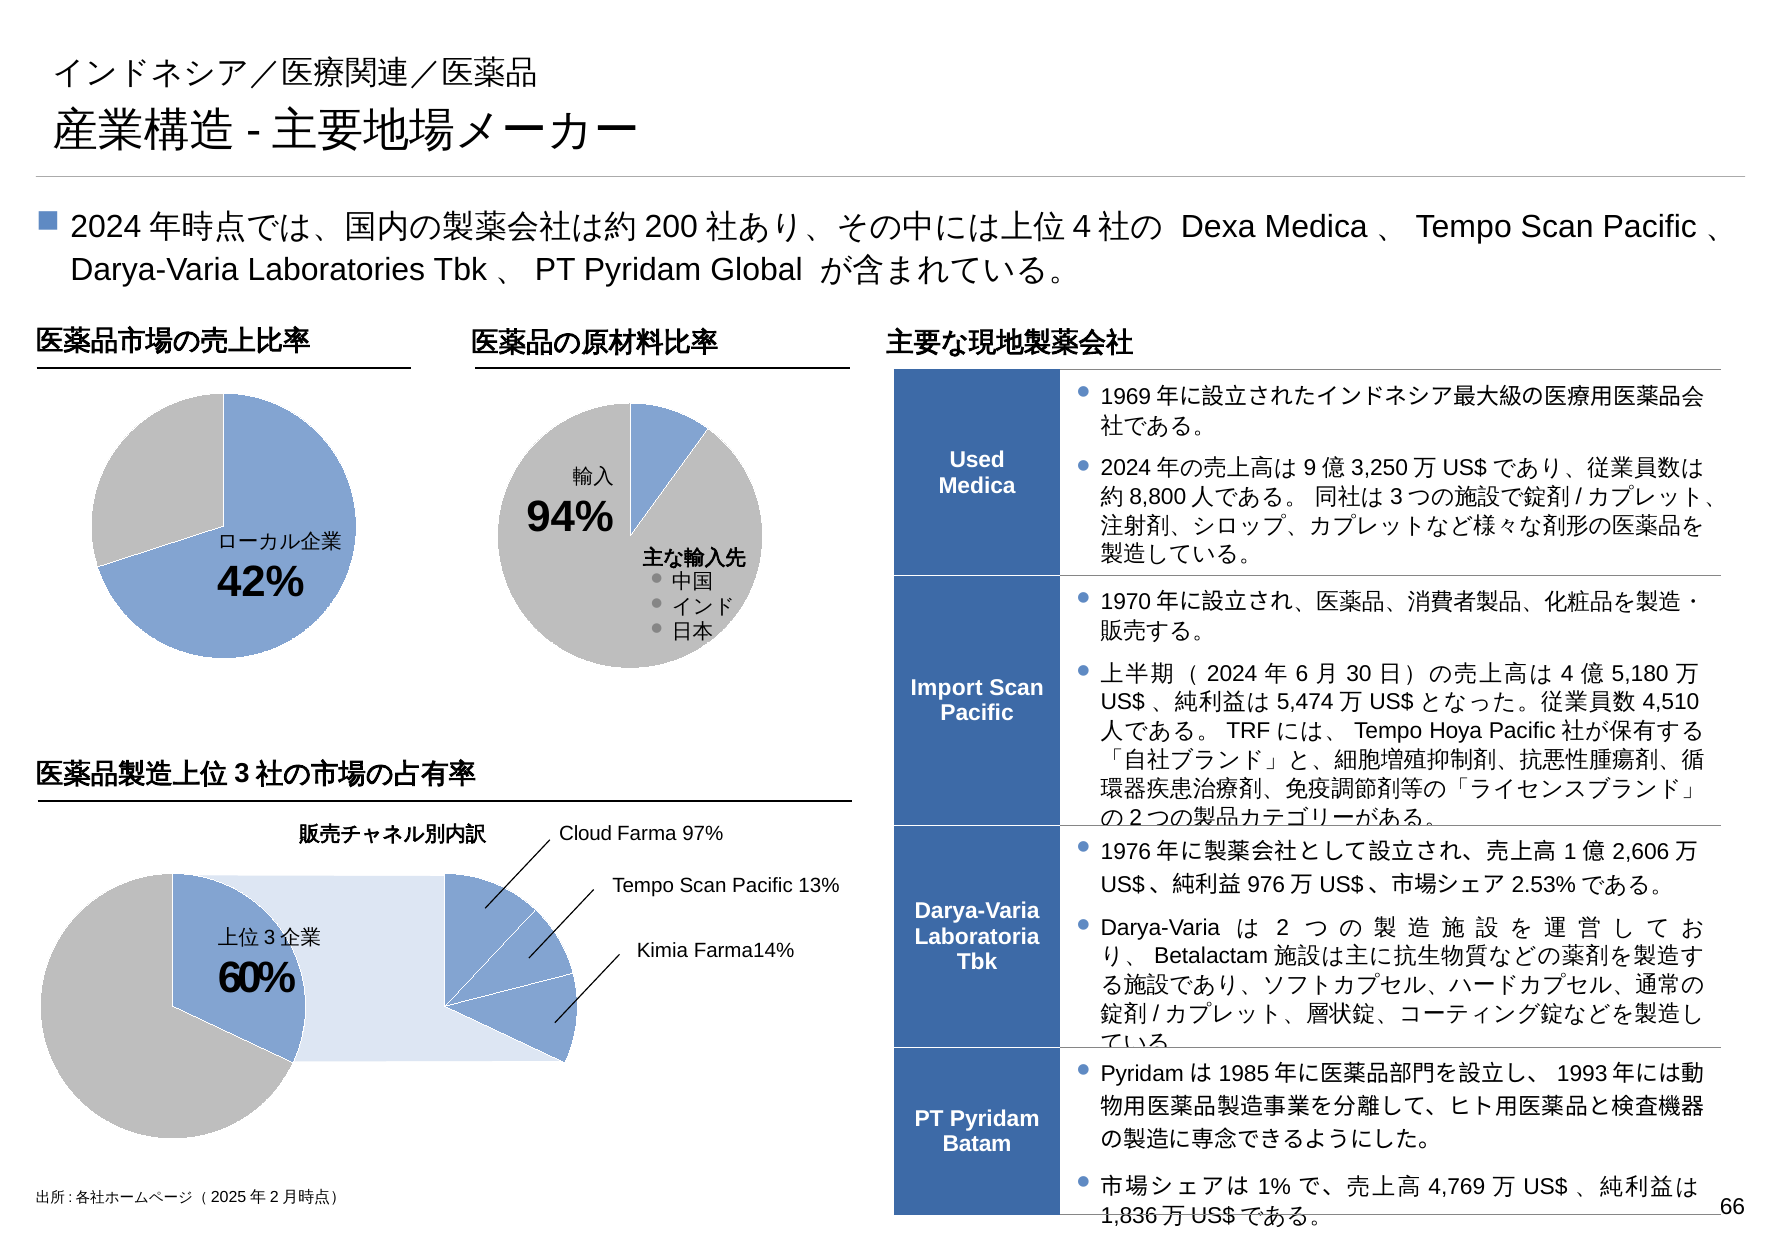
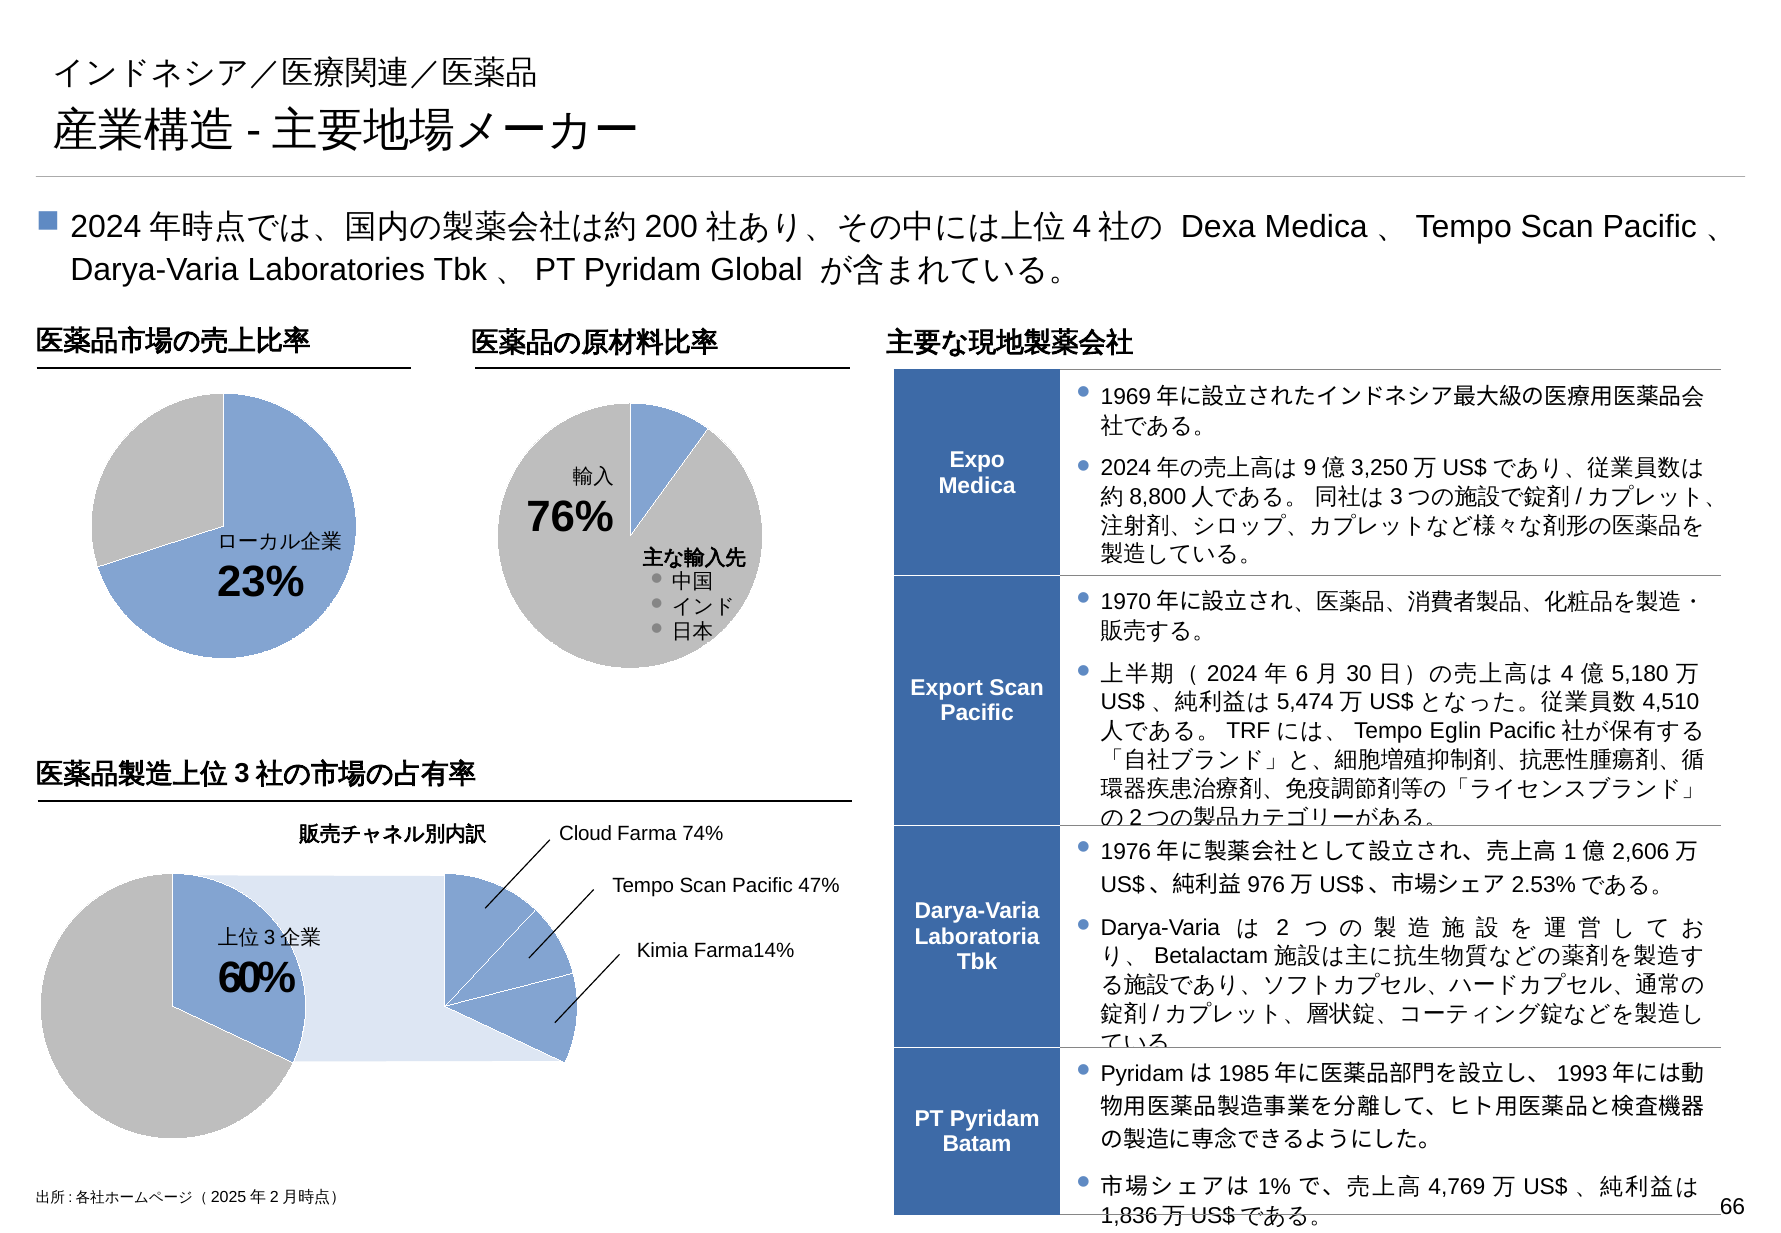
Used: Used -> Expo (977, 460)
94%: 94% -> 76% (570, 517)
42%: 42% -> 23% (261, 582)
Import: Import -> Export (947, 688)
Hoya: Hoya -> Eglin (1456, 731)
97%: 97% -> 74% (703, 834)
13%: 13% -> 47% (819, 886)
